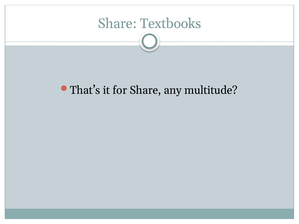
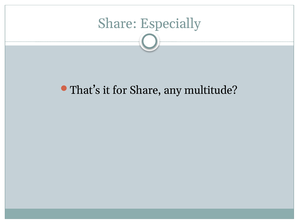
Textbooks: Textbooks -> Especially (171, 24)
